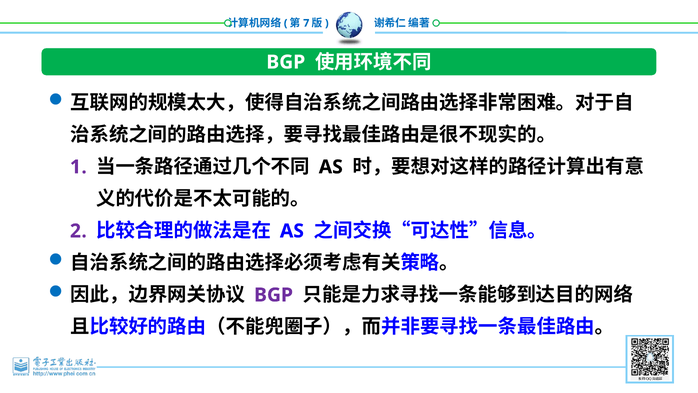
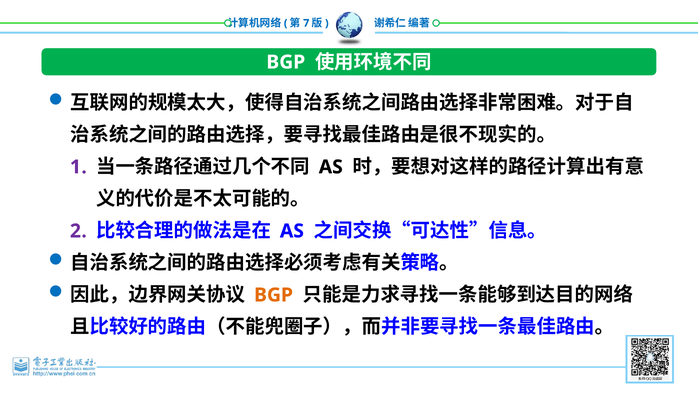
BGP colour: purple -> orange (274, 295)
